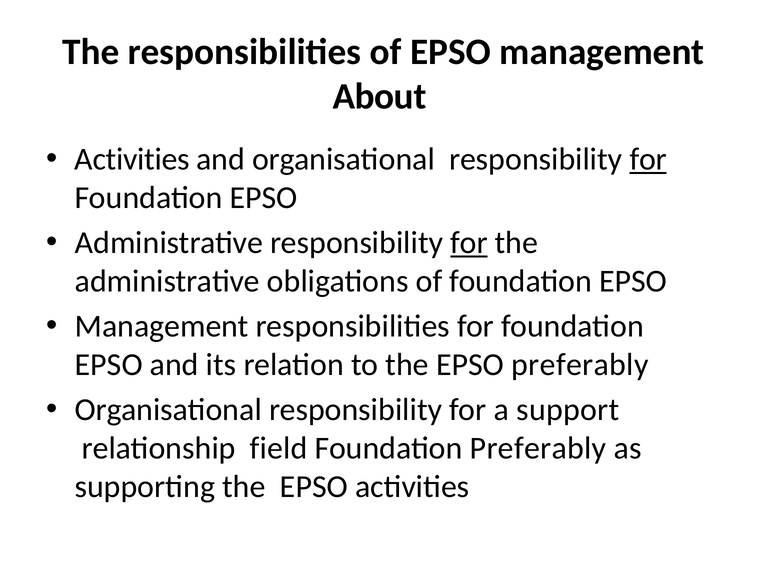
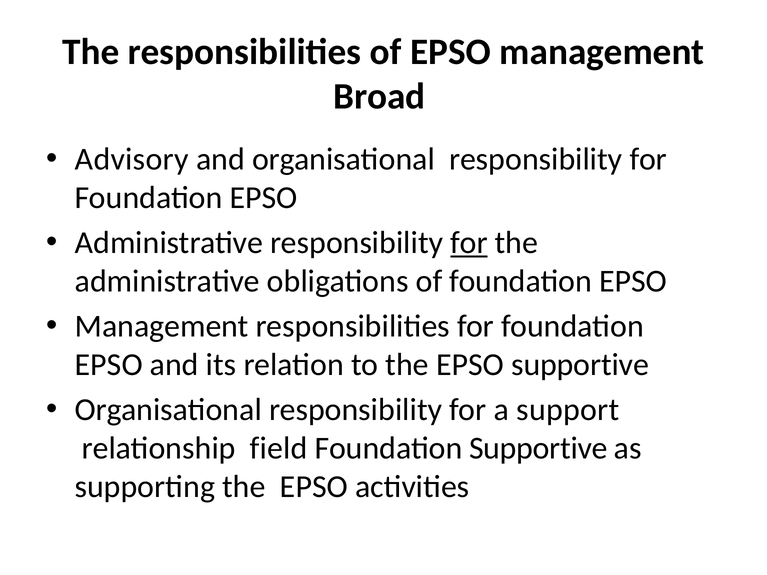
About: About -> Broad (379, 97)
Activities: Activities -> Advisory (132, 159)
for underline: present -> none (648, 159)
EPSO preferably: preferably -> supportive (580, 365)
Foundation Preferably: Preferably -> Supportive (538, 448)
